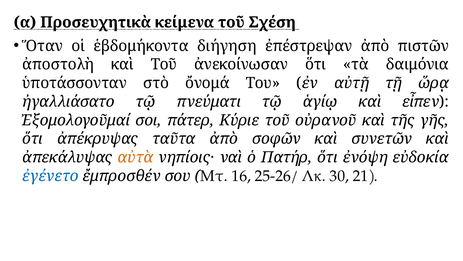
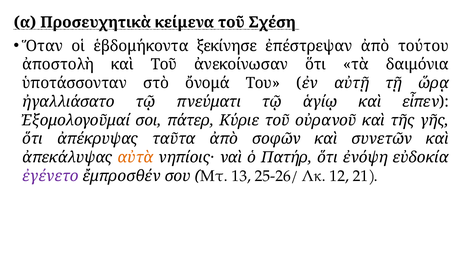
διήγηση: διήγηση -> ξεκίνησε (227, 46)
πιστῶν: πιστῶν -> τούτου (423, 46)
ἐγένετο colour: blue -> purple (50, 176)
16: 16 -> 13 (241, 176)
30: 30 -> 12 (339, 176)
